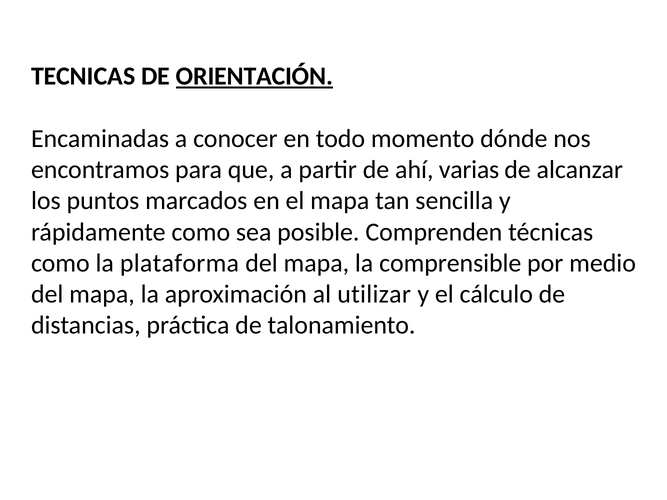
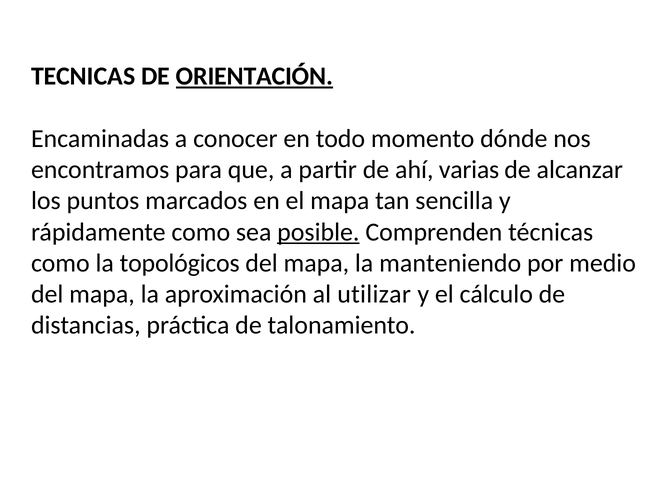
posible underline: none -> present (318, 232)
plataforma: plataforma -> topológicos (180, 263)
comprensible: comprensible -> manteniendo (450, 263)
